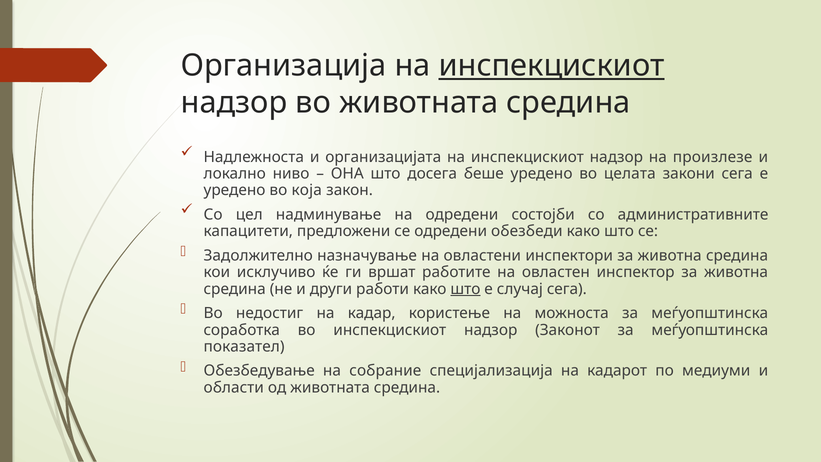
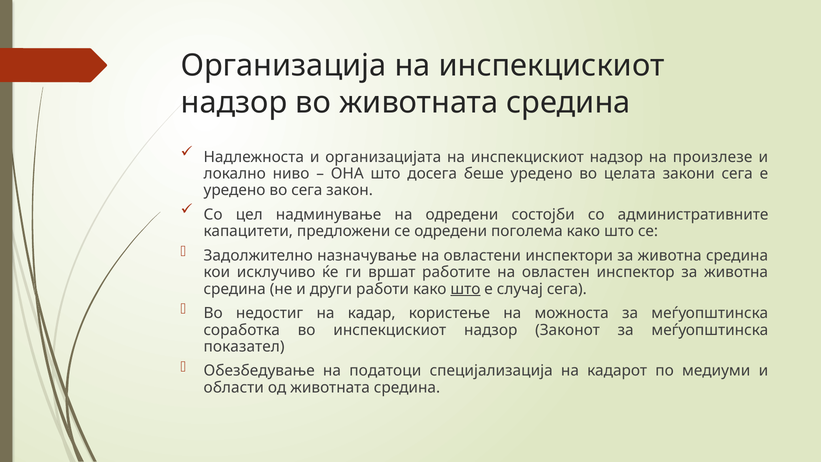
инспекцискиот underline: present -> none (552, 66)
во која: која -> сега (307, 190)
обезбеди: обезбеди -> поголема (527, 231)
собрание: собрание -> податоци (385, 371)
